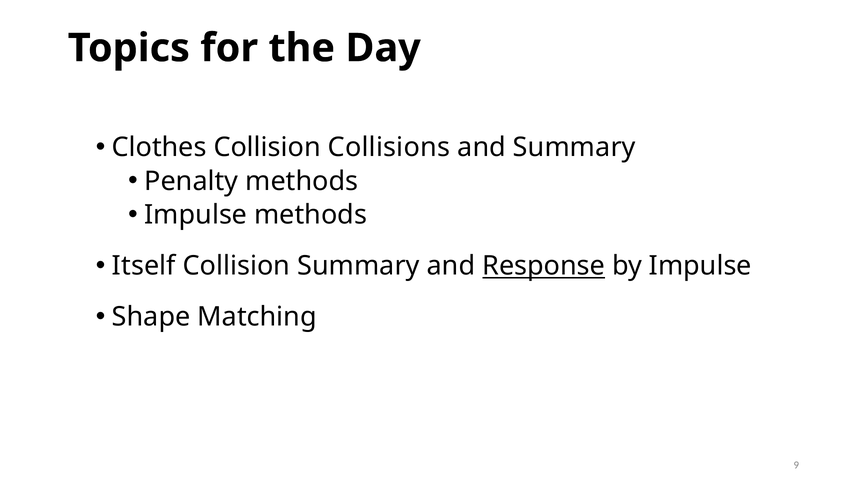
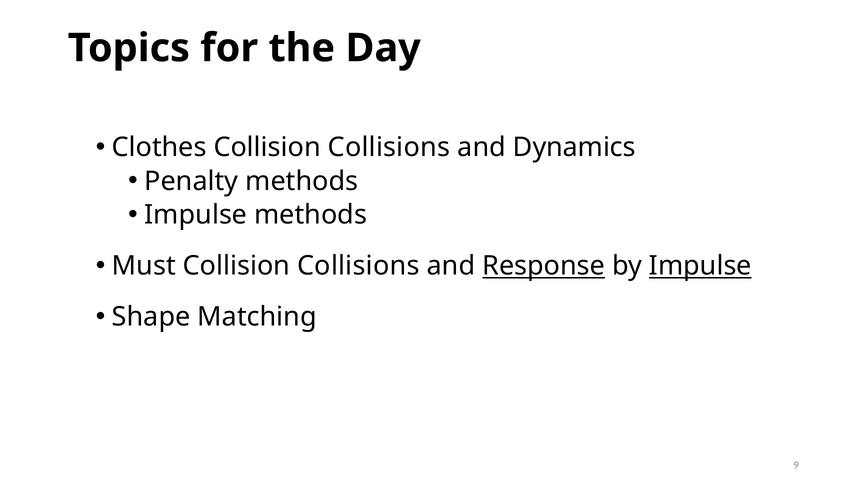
and Summary: Summary -> Dynamics (574, 147)
Itself: Itself -> Must (144, 266)
Summary: Summary -> Collisions (358, 266)
Impulse underline: none -> present (700, 266)
